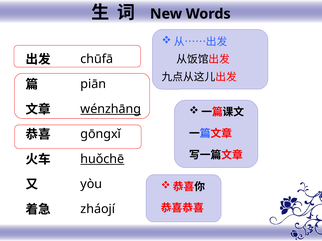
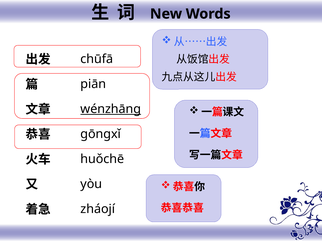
huǒchē underline: present -> none (102, 159)
